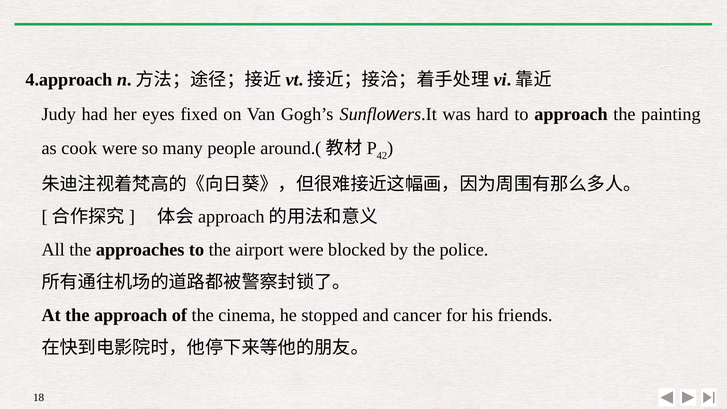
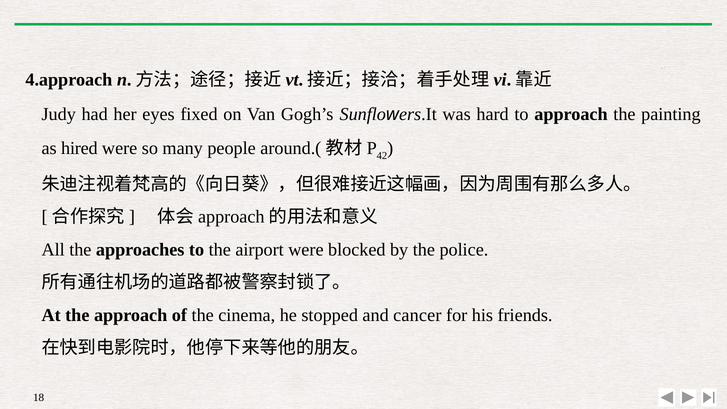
cook: cook -> hired (79, 148)
